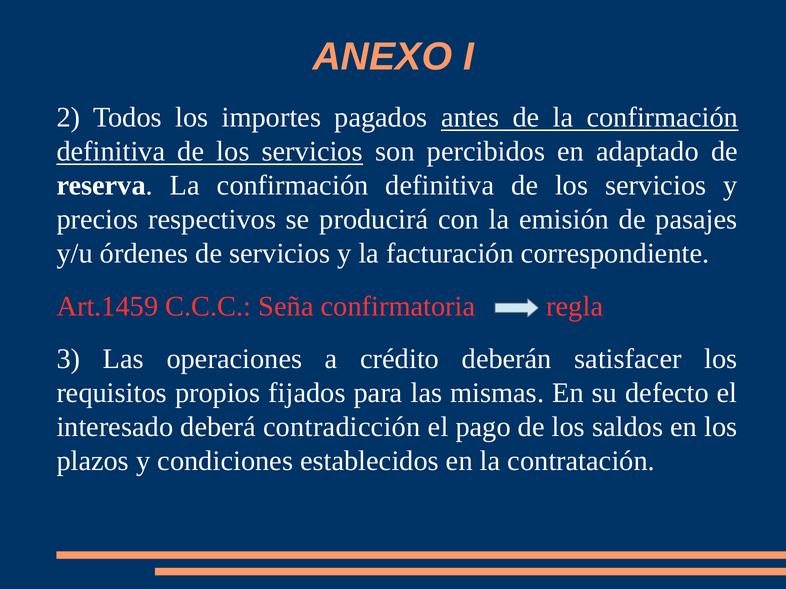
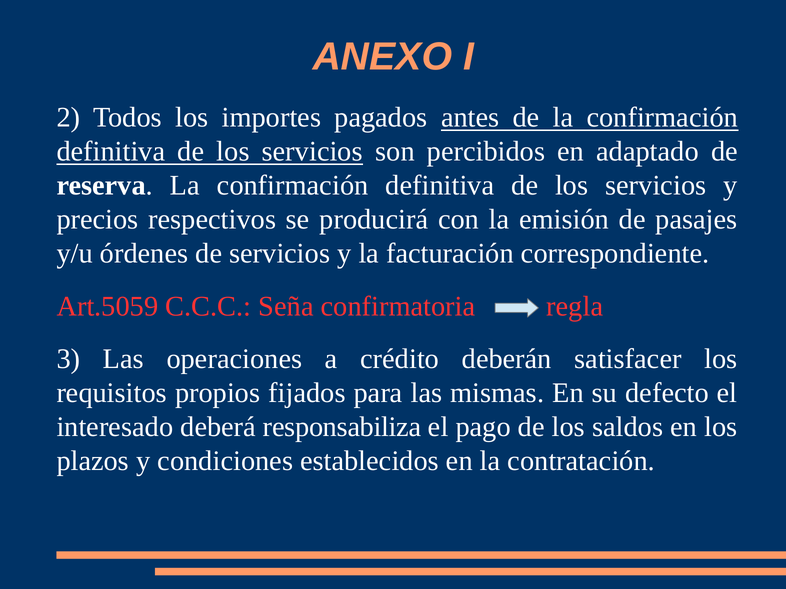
Art.1459: Art.1459 -> Art.5059 (107, 307)
contradicción: contradicción -> responsabiliza (342, 427)
